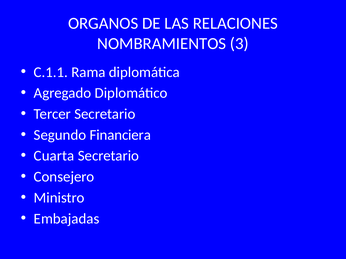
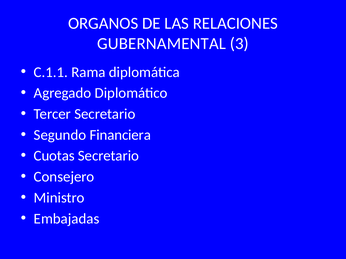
NOMBRAMIENTOS: NOMBRAMIENTOS -> GUBERNAMENTAL (162, 44)
Cuarta: Cuarta -> Cuotas (54, 156)
